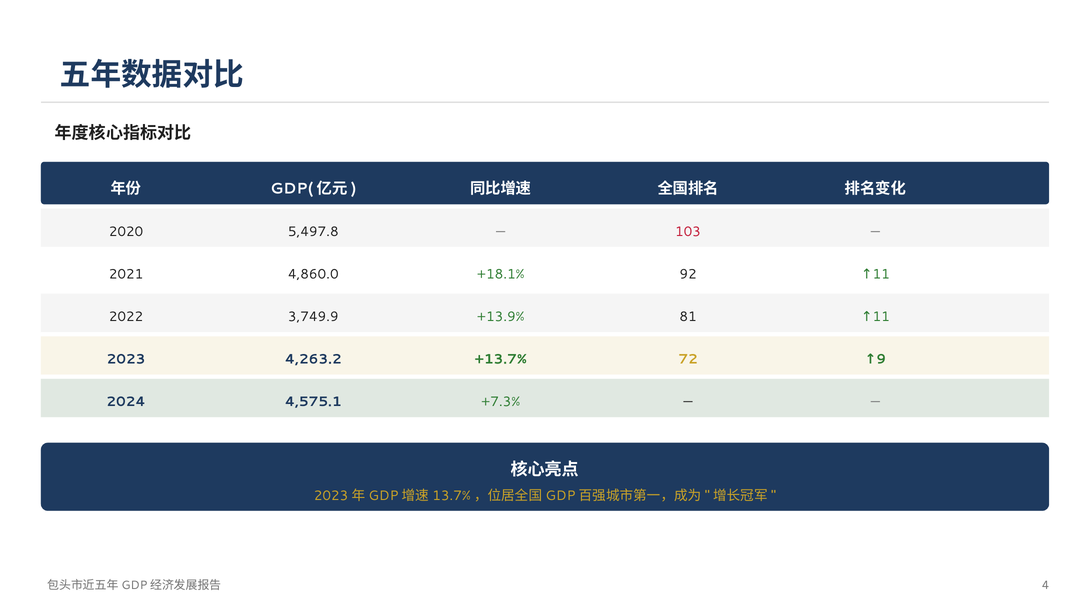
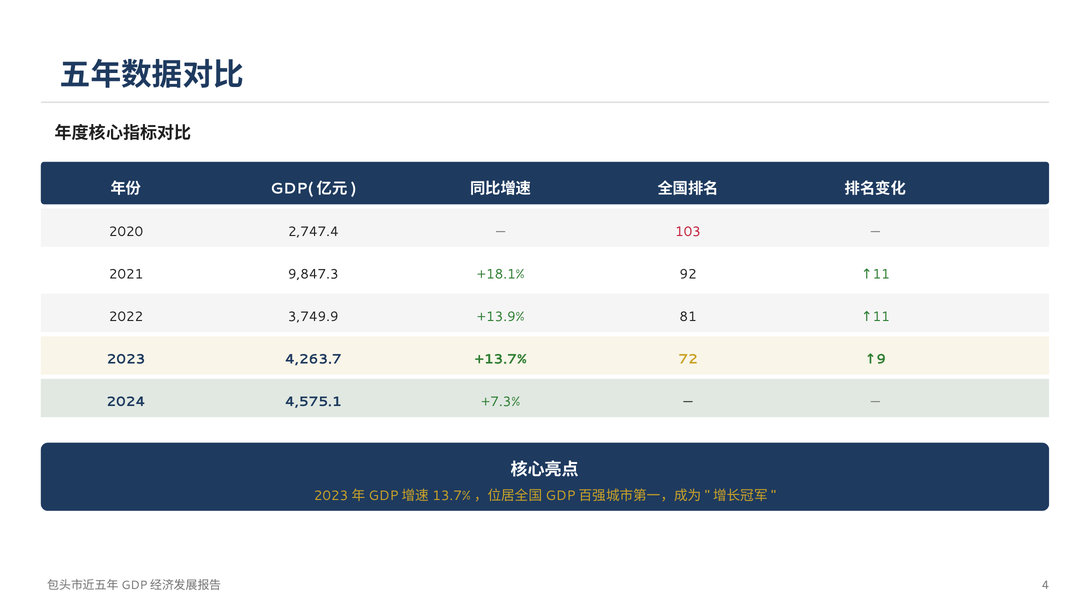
5,497.8: 5,497.8 -> 2,747.4 (313, 232)
4,860.0: 4,860.0 -> 9,847.3 (313, 274)
4,263.2: 4,263.2 -> 4,263.7 (313, 359)
